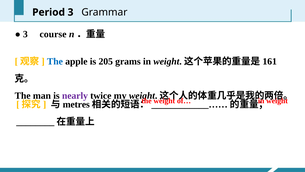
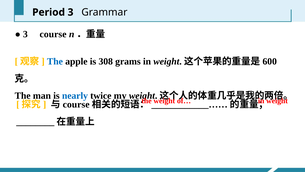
205: 205 -> 308 (106, 61)
161: 161 -> 600 (270, 61)
nearly colour: purple -> blue (75, 96)
metres: metres -> course (76, 104)
